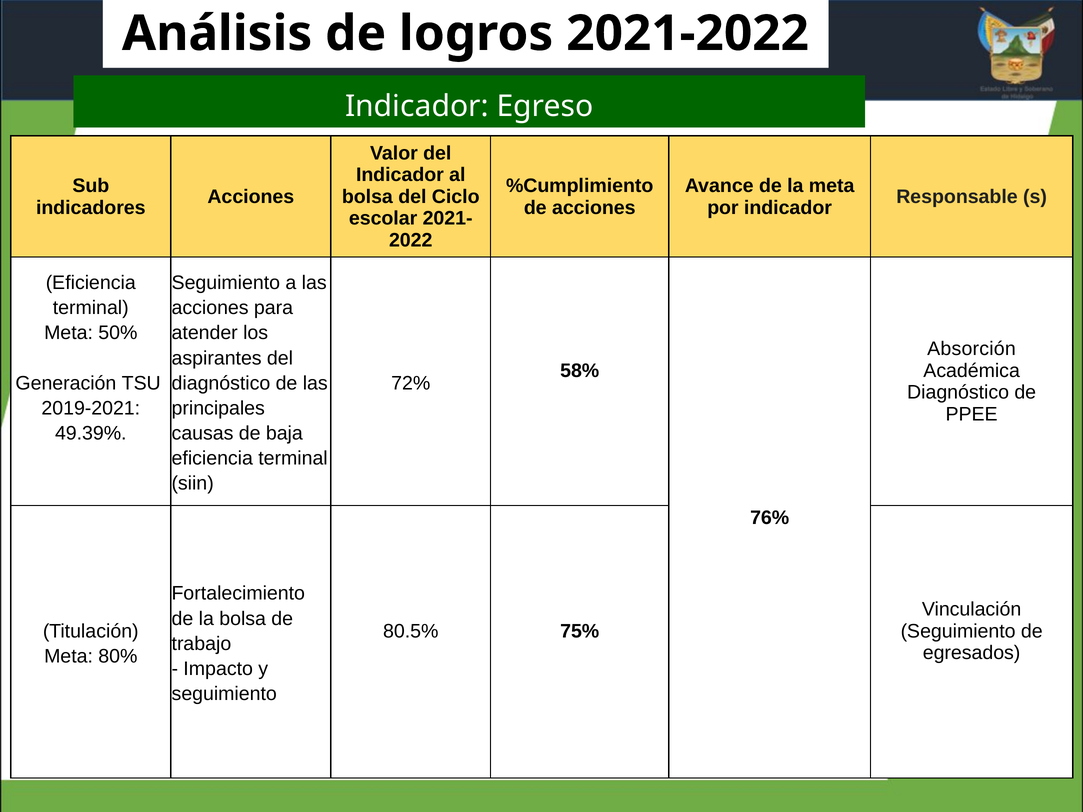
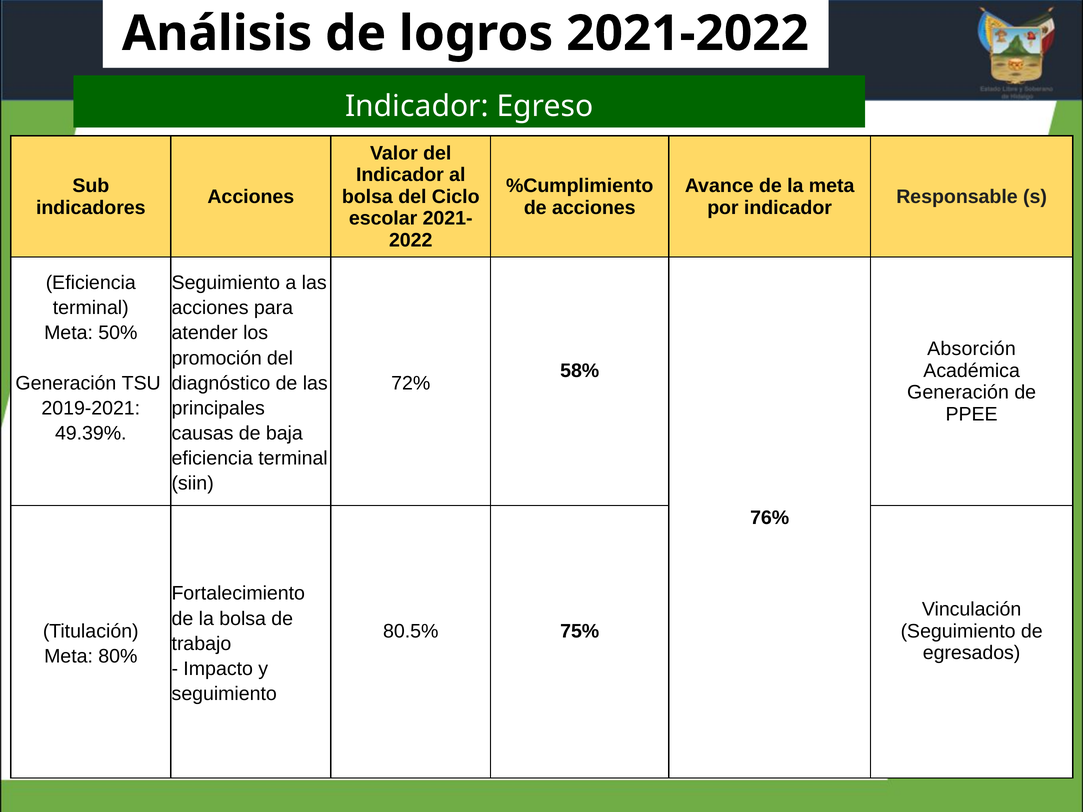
aspirantes: aspirantes -> promoción (217, 358)
Diagnóstico: Diagnóstico -> Generación (958, 393)
